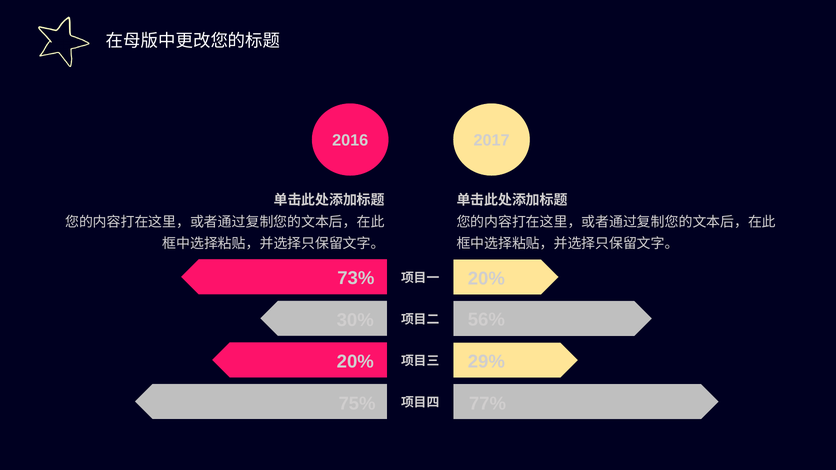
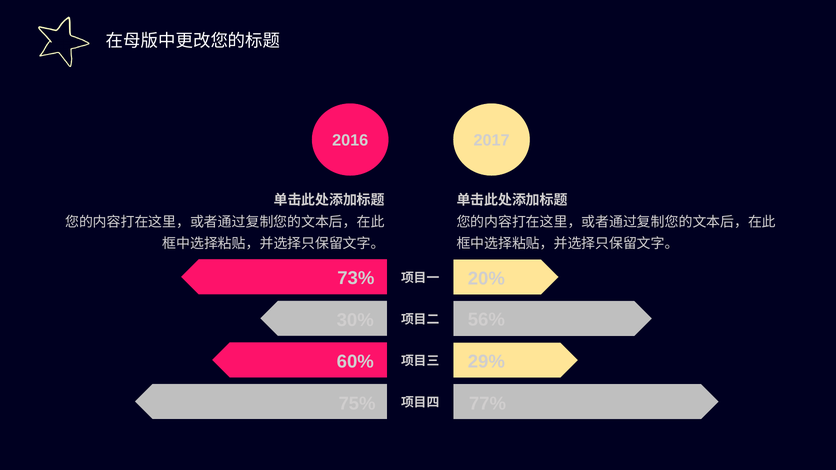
20%: 20% -> 60% (355, 362)
